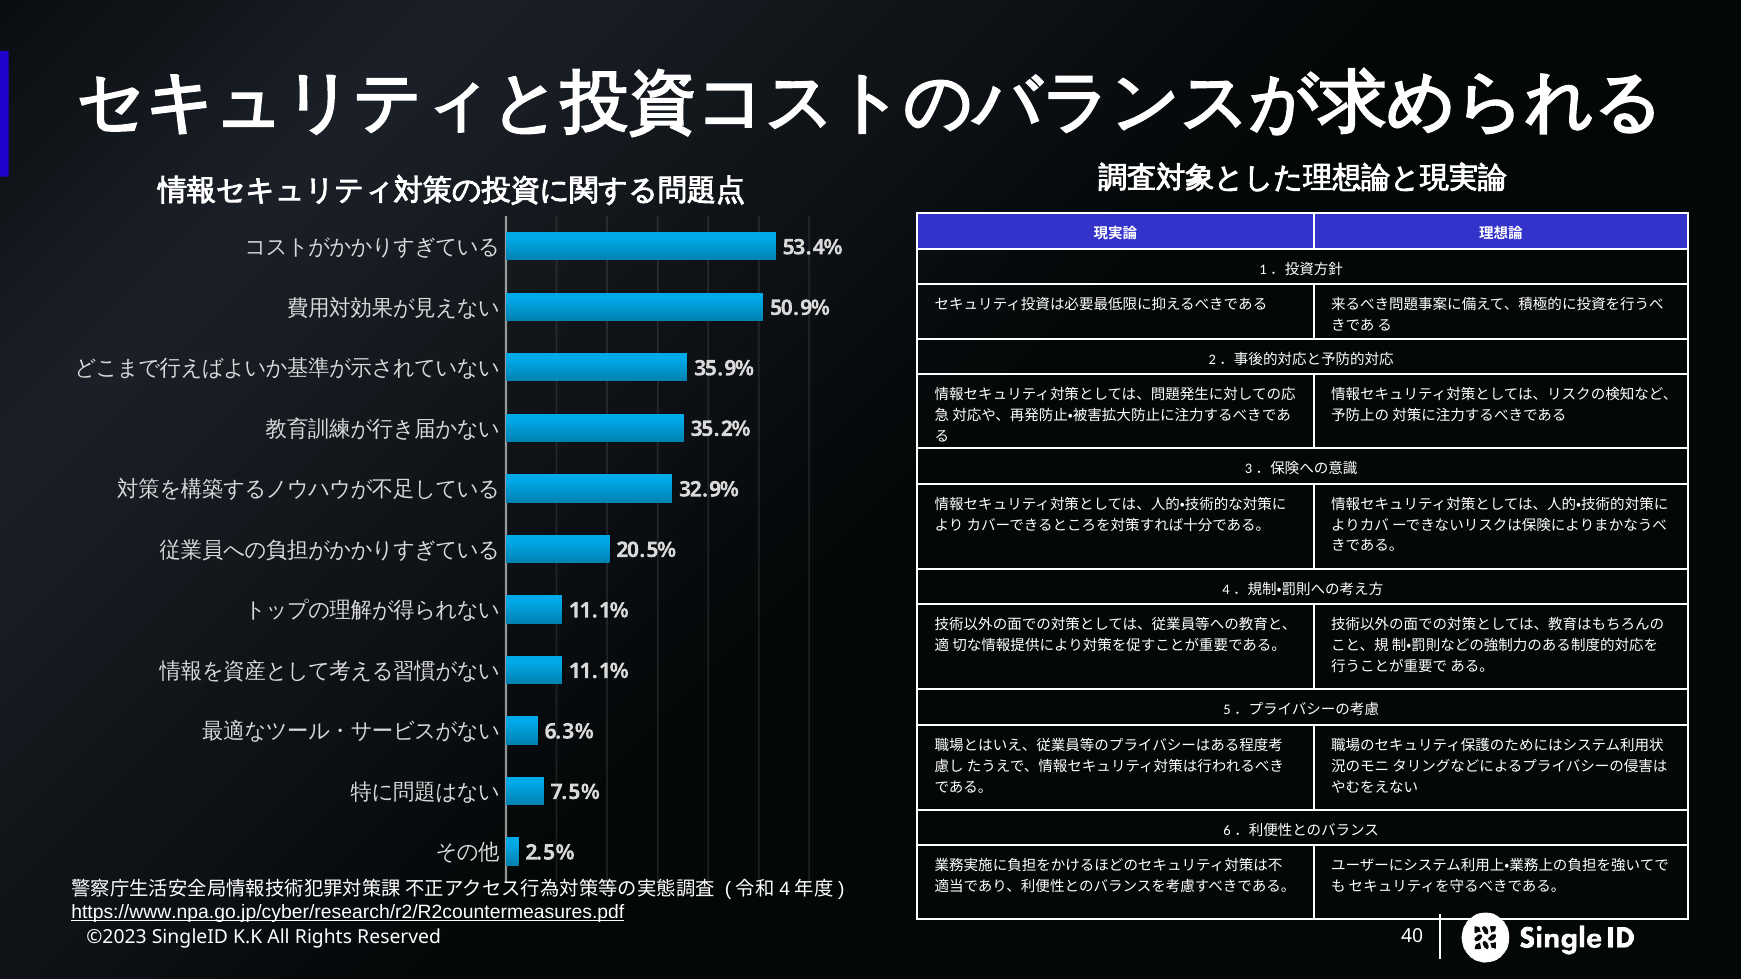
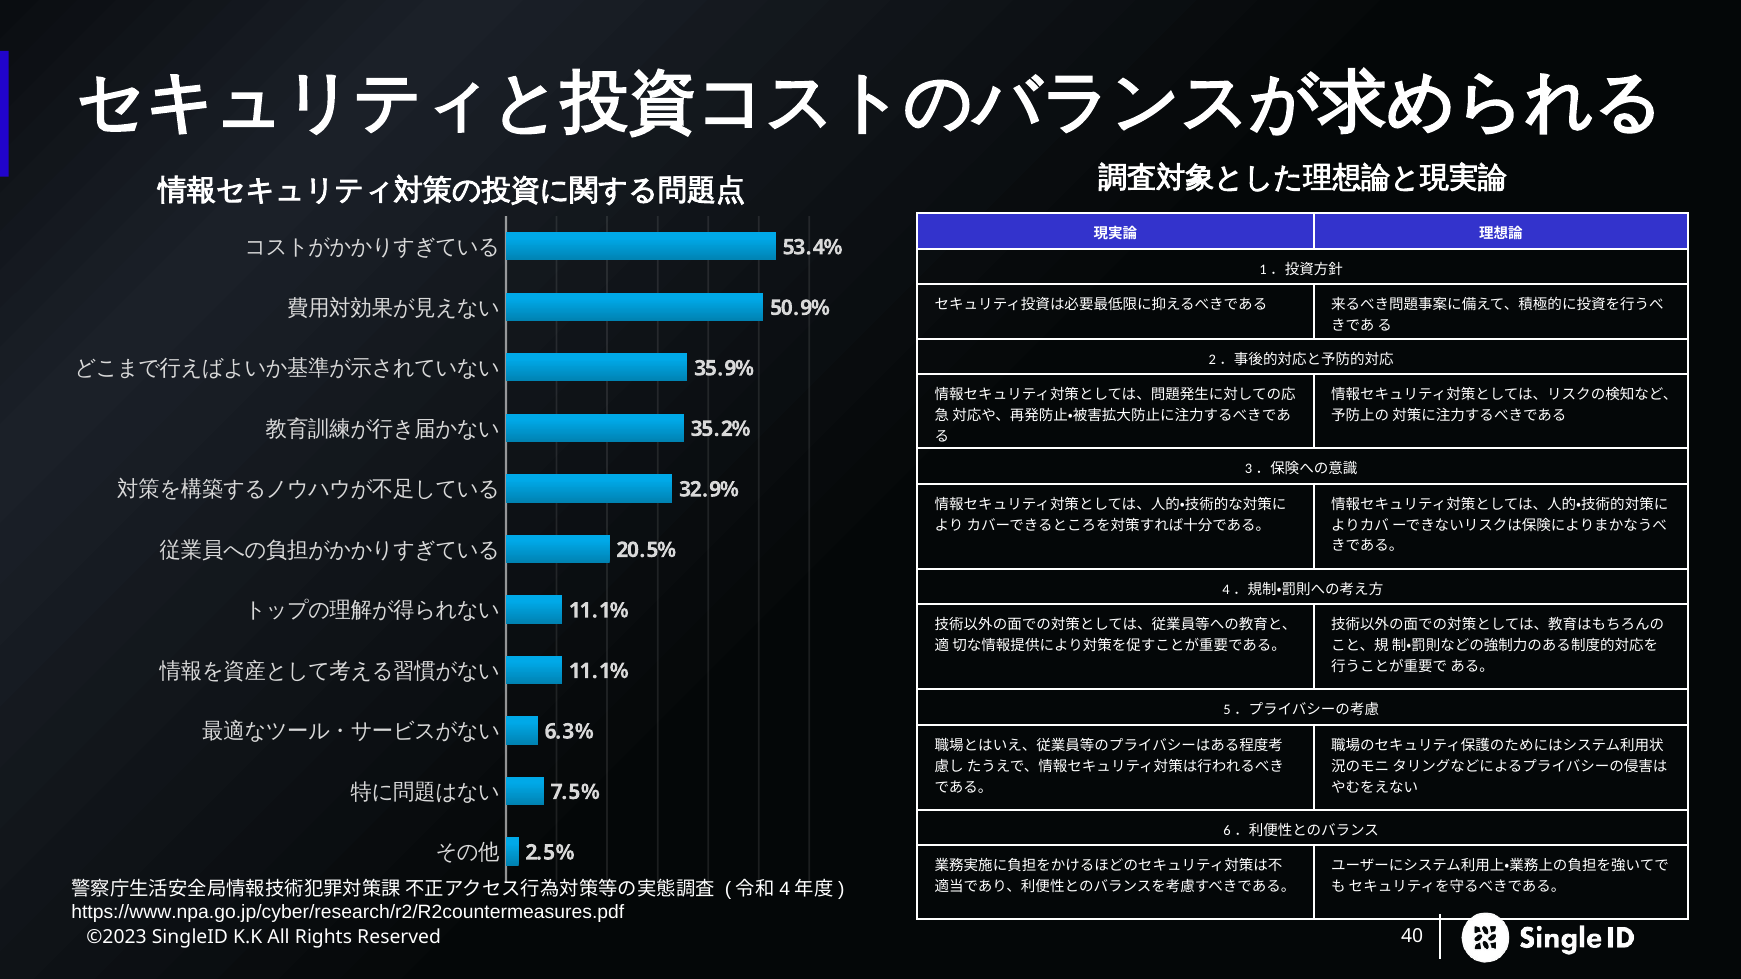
https://www.npa.go.jp/cyber/research/r2/R2countermeasures.pdf underline: present -> none (348, 913)
